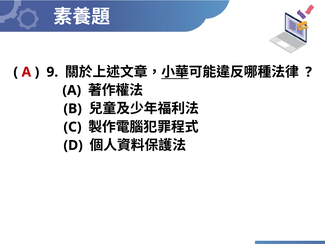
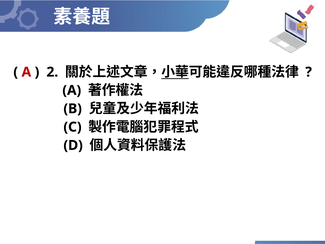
9: 9 -> 2 (52, 72)
